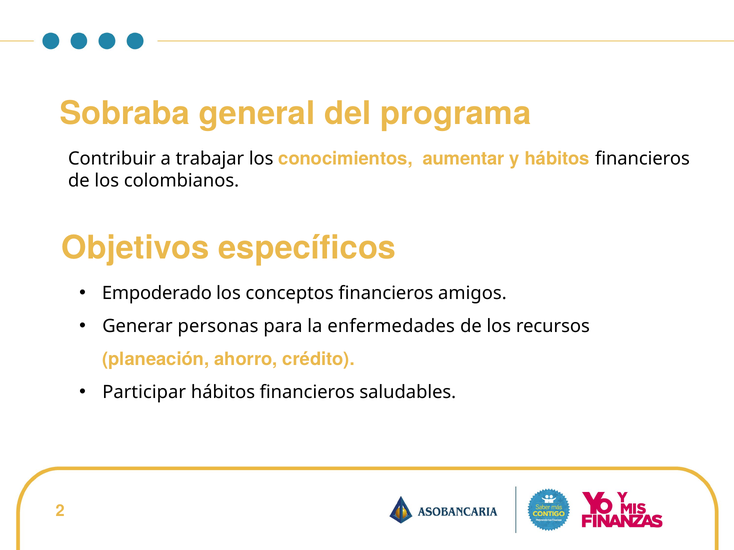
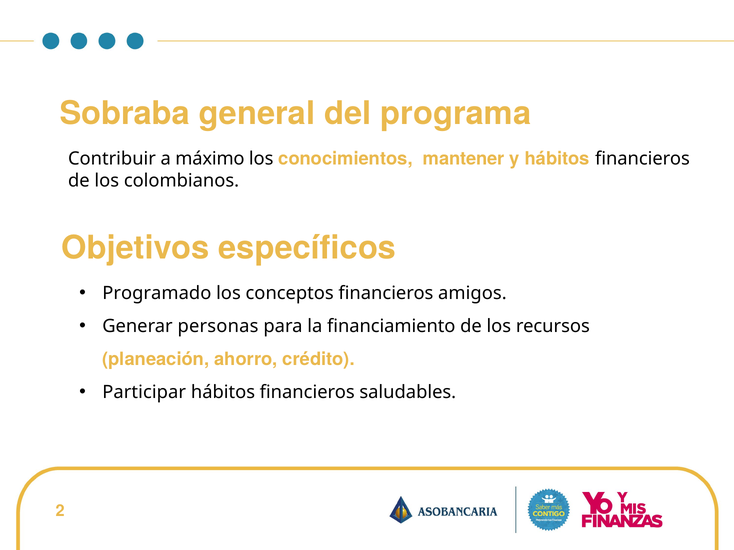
trabajar: trabajar -> máximo (210, 159)
aumentar: aumentar -> mantener (464, 159)
Empoderado: Empoderado -> Programado (157, 293)
enfermedades: enfermedades -> financiamiento (391, 326)
